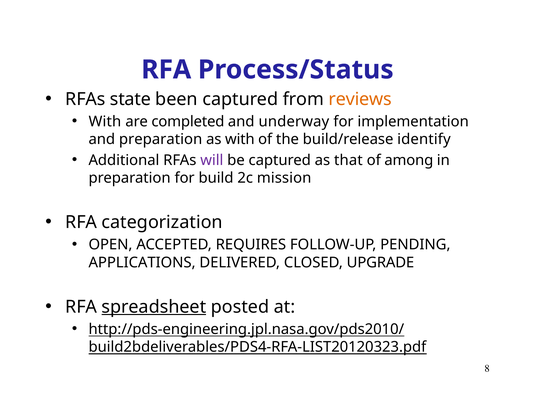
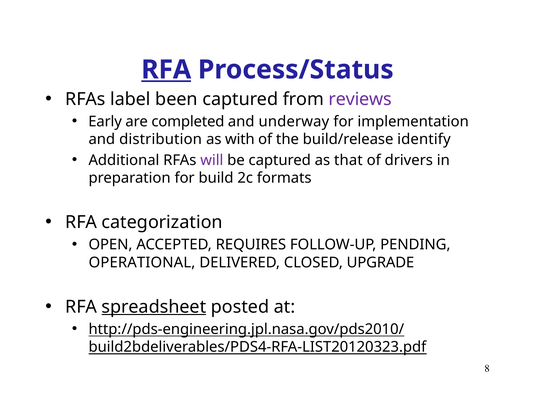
RFA underline: none -> present (166, 70)
state: state -> label (130, 99)
reviews colour: orange -> purple (360, 99)
With: With -> Early (105, 122)
and preparation: preparation -> distribution (161, 139)
among: among -> drivers (409, 160)
mission: mission -> formats (284, 178)
APPLICATIONS: APPLICATIONS -> OPERATIONAL (142, 263)
